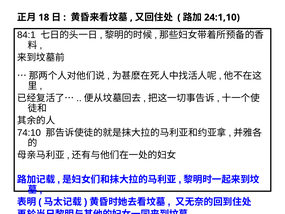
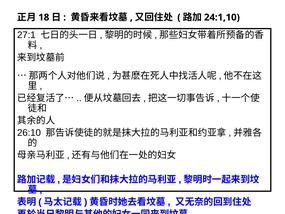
84:1: 84:1 -> 27:1 (26, 35)
74:10: 74:10 -> 26:10 (29, 133)
